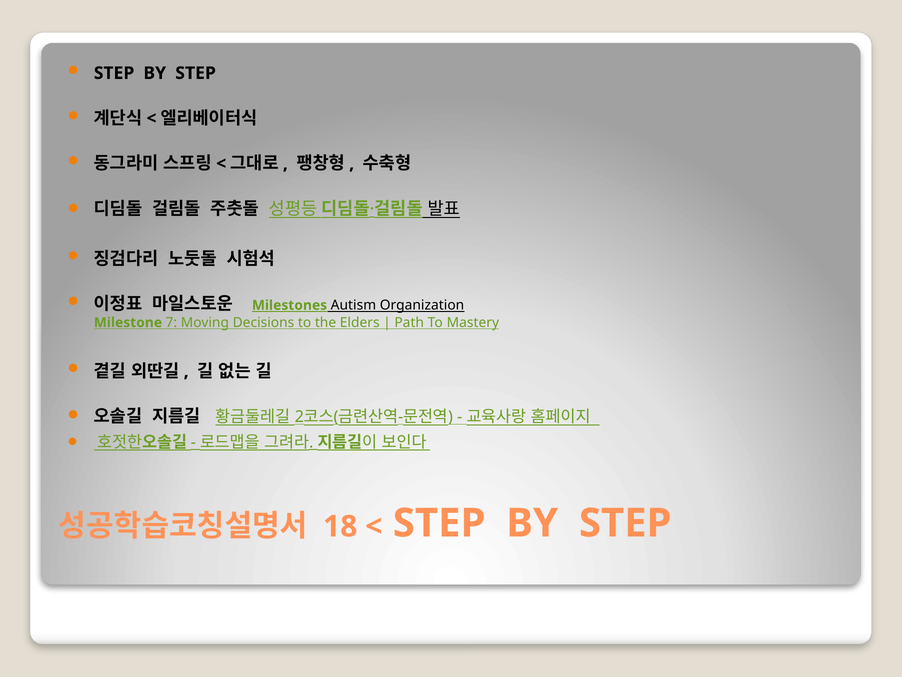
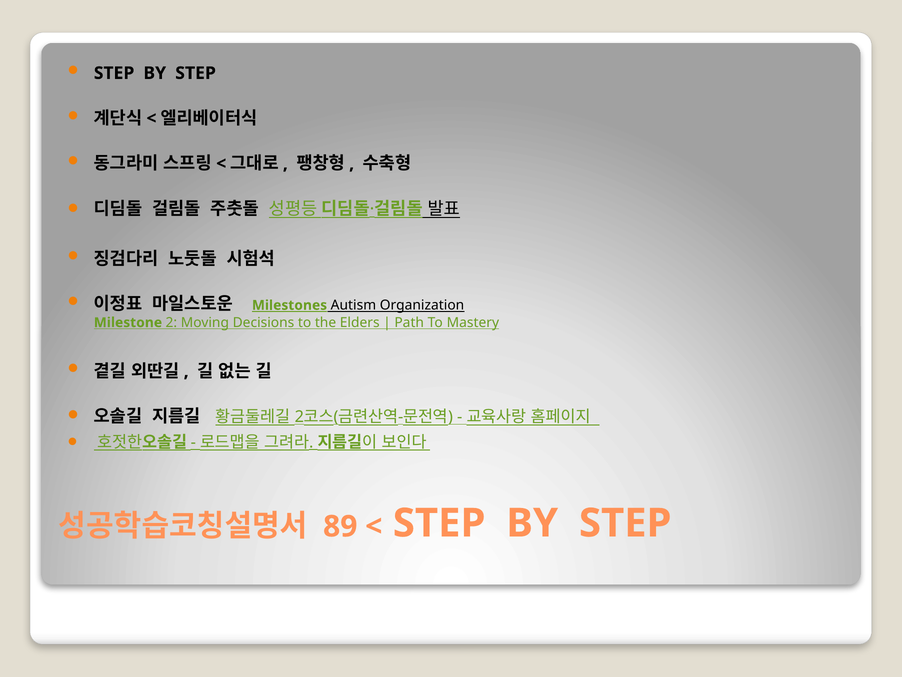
7: 7 -> 2 (171, 322)
18: 18 -> 89 (340, 526)
